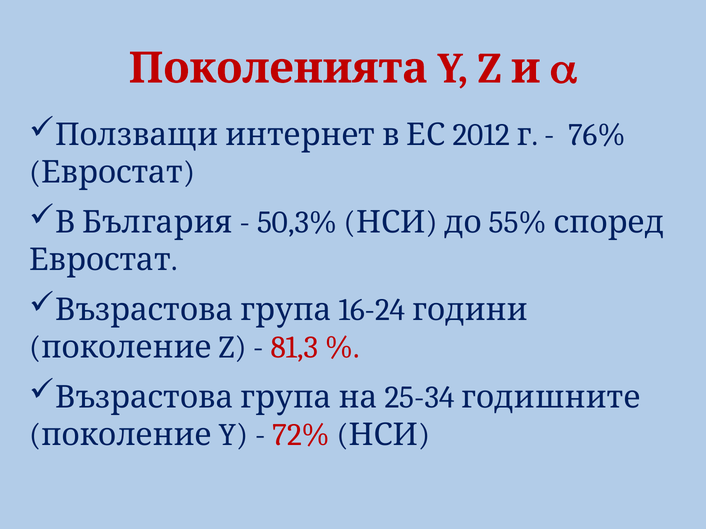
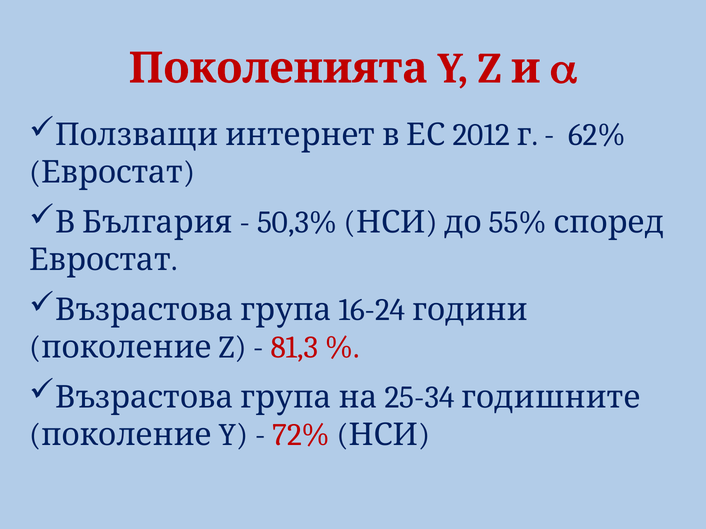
76%: 76% -> 62% (597, 135)
